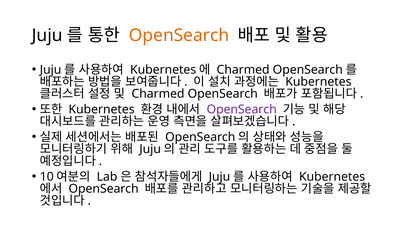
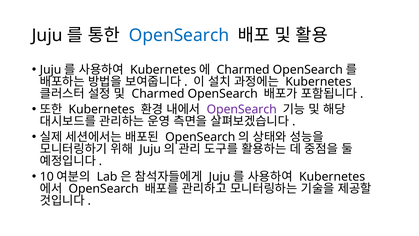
OpenSearch colour: orange -> blue (179, 35)
